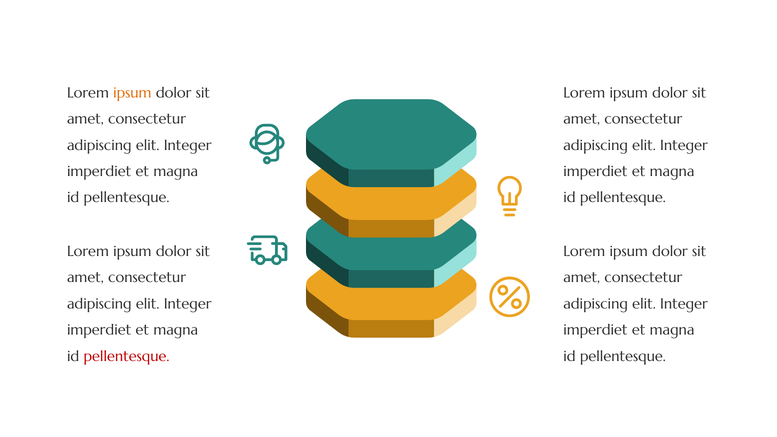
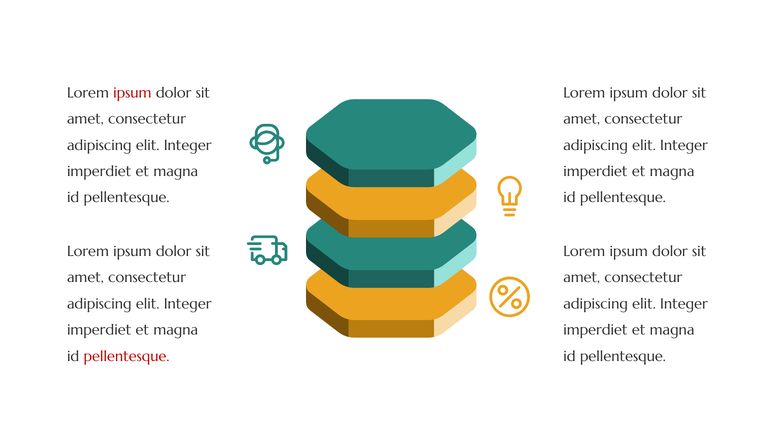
ipsum colour: orange -> red (132, 93)
